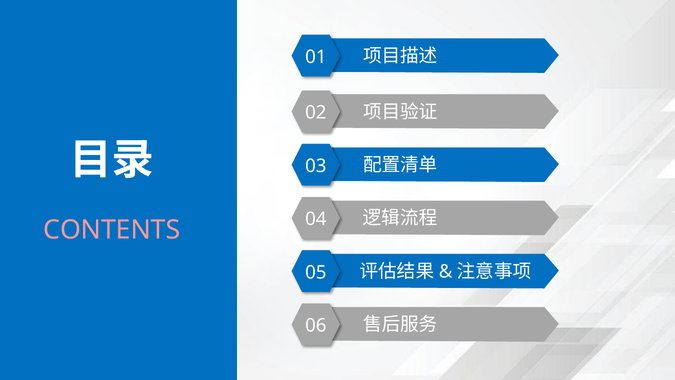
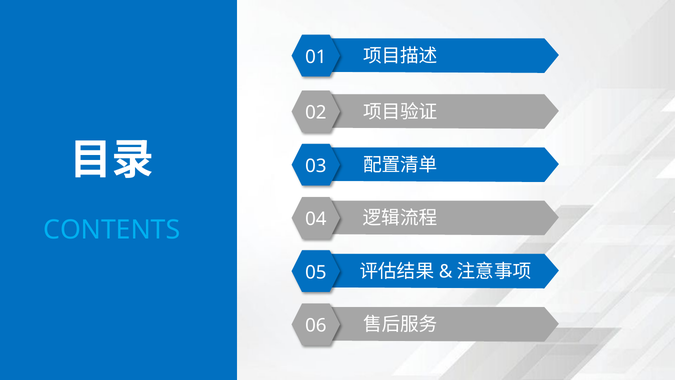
CONTENTS colour: pink -> light blue (112, 230)
